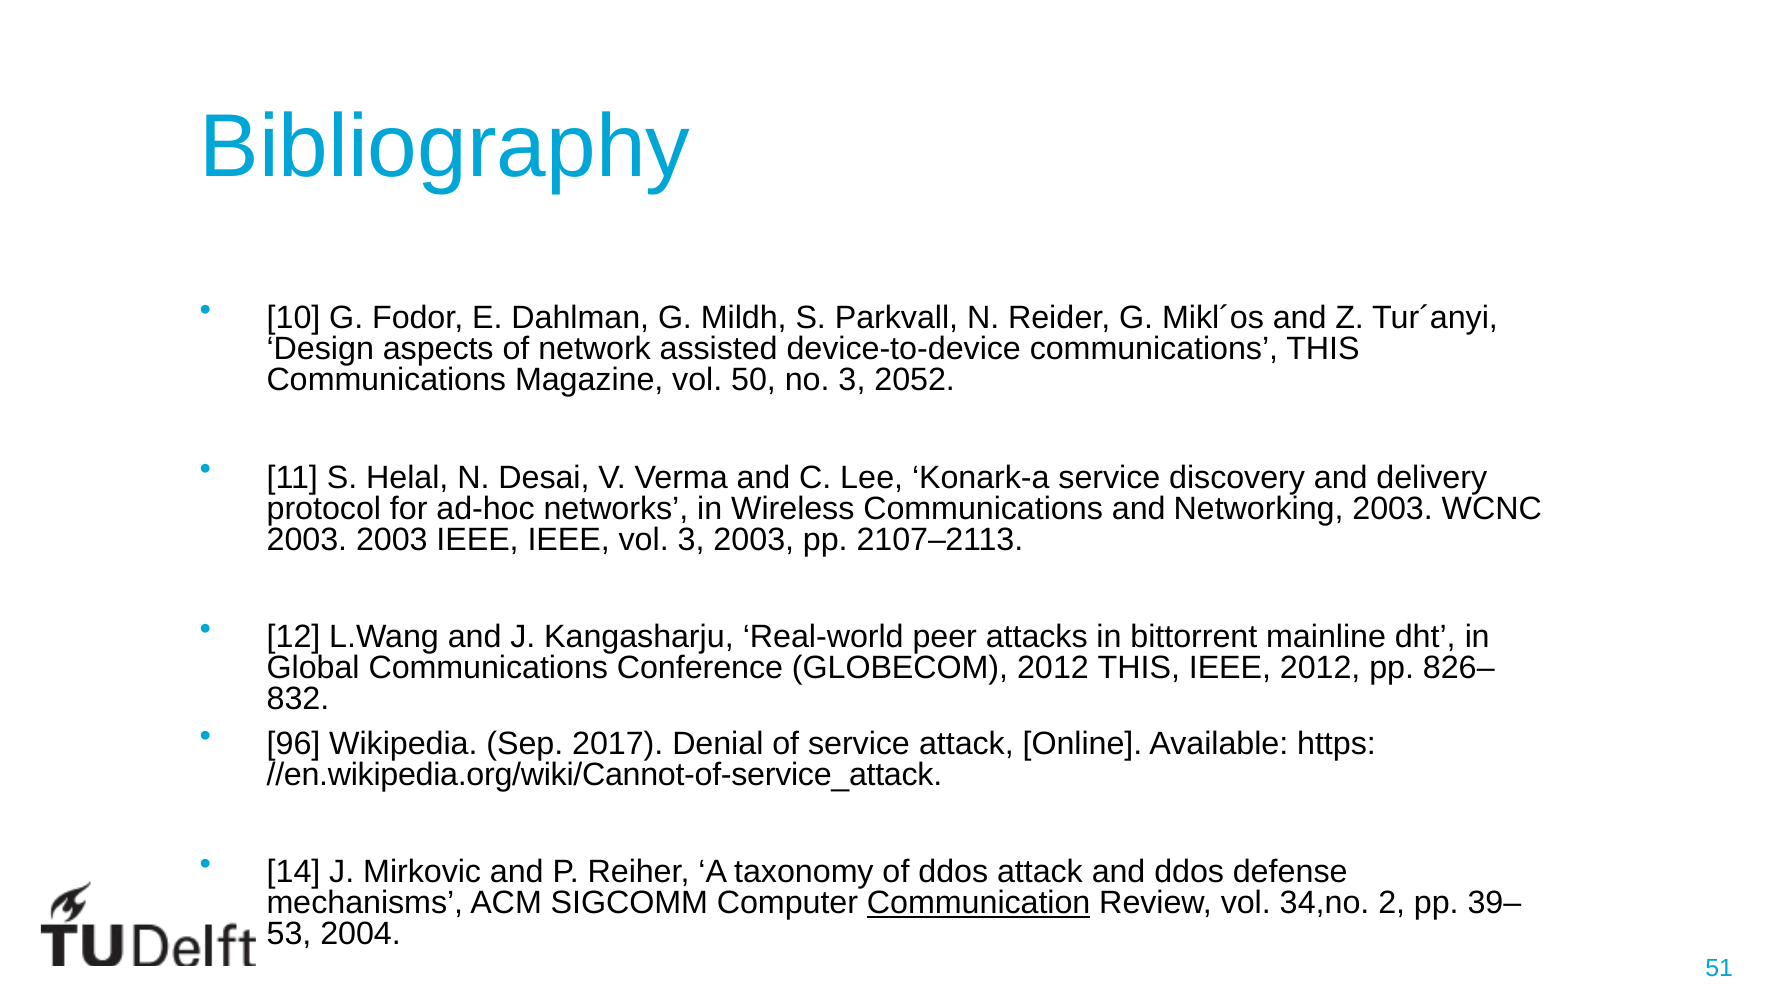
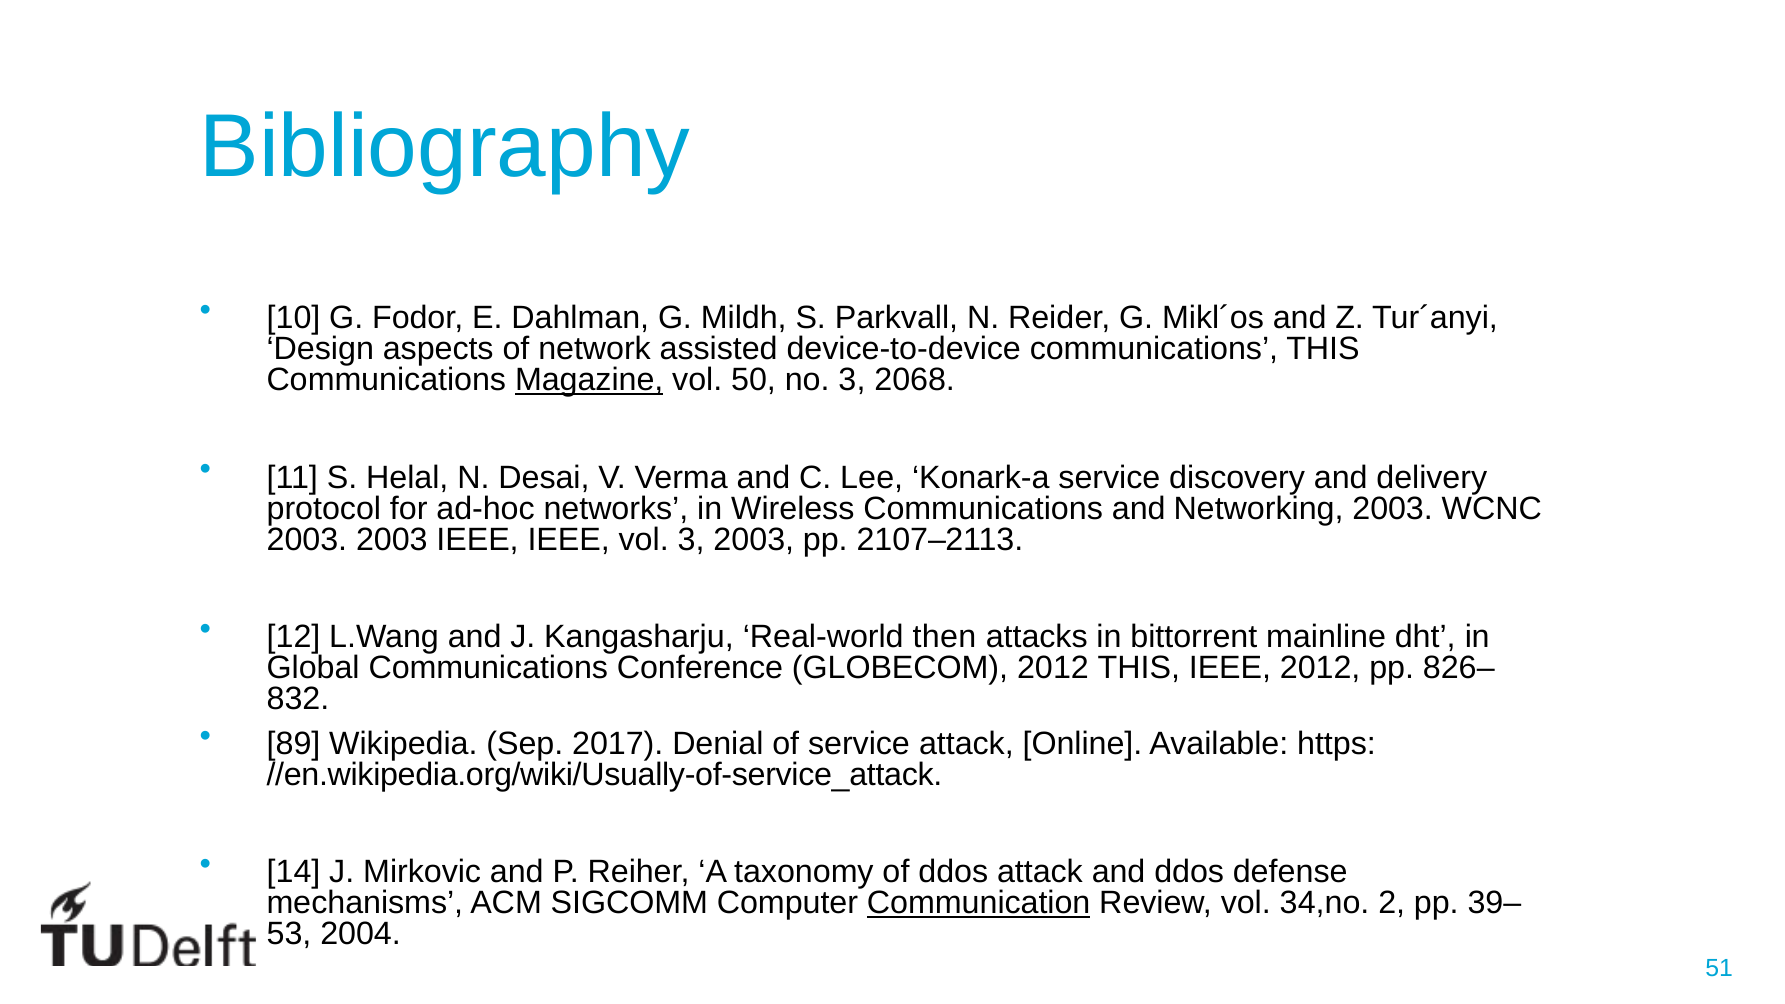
Magazine underline: none -> present (589, 380)
2052: 2052 -> 2068 (915, 380)
peer: peer -> then (945, 637)
96: 96 -> 89 (294, 744)
//en.wikipedia.org/wiki/Cannot-of-service_attack: //en.wikipedia.org/wiki/Cannot-of-service_attack -> //en.wikipedia.org/wiki/Usually-of-service_attack (604, 775)
